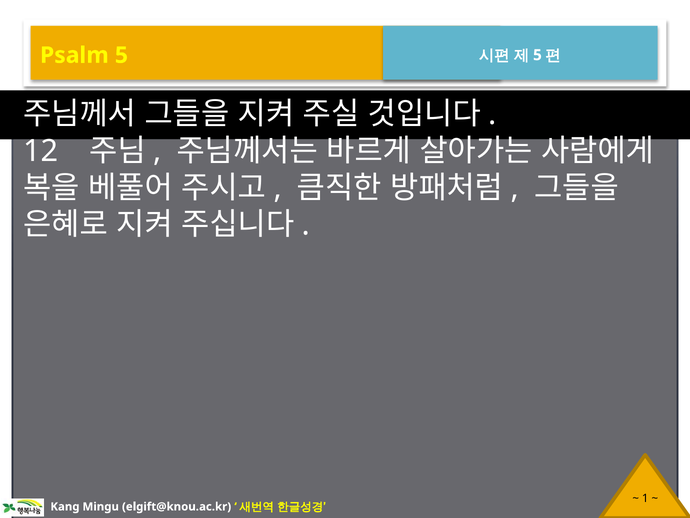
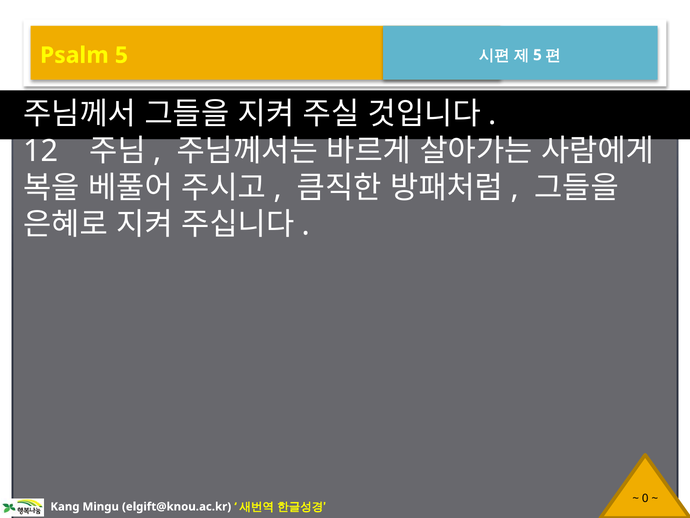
1: 1 -> 0 (645, 498)
